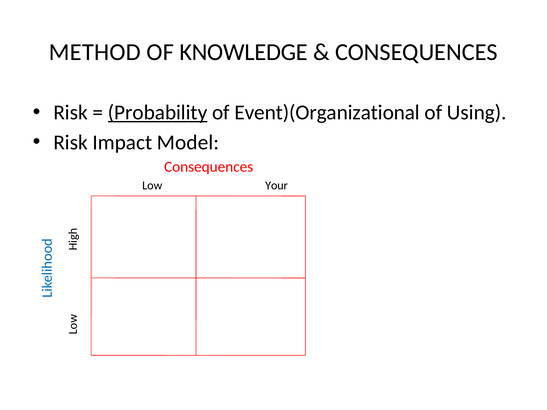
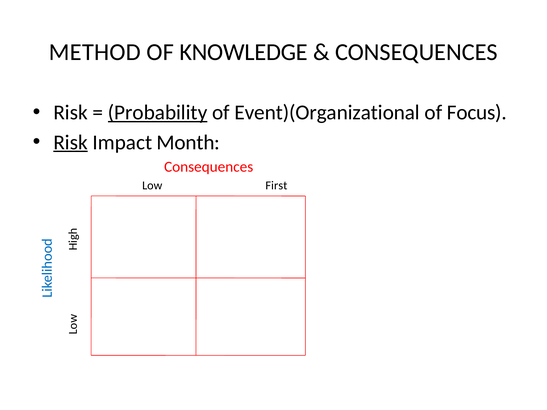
Using: Using -> Focus (477, 113)
Risk underline: none -> present (71, 142)
Model: Model -> Month (188, 142)
Your: Your -> First (276, 186)
